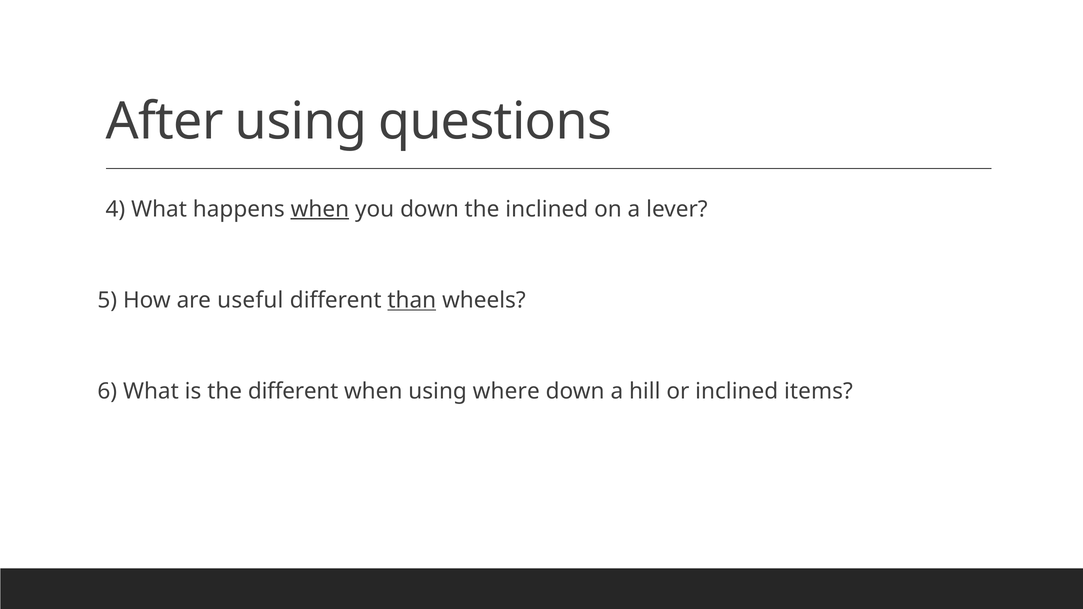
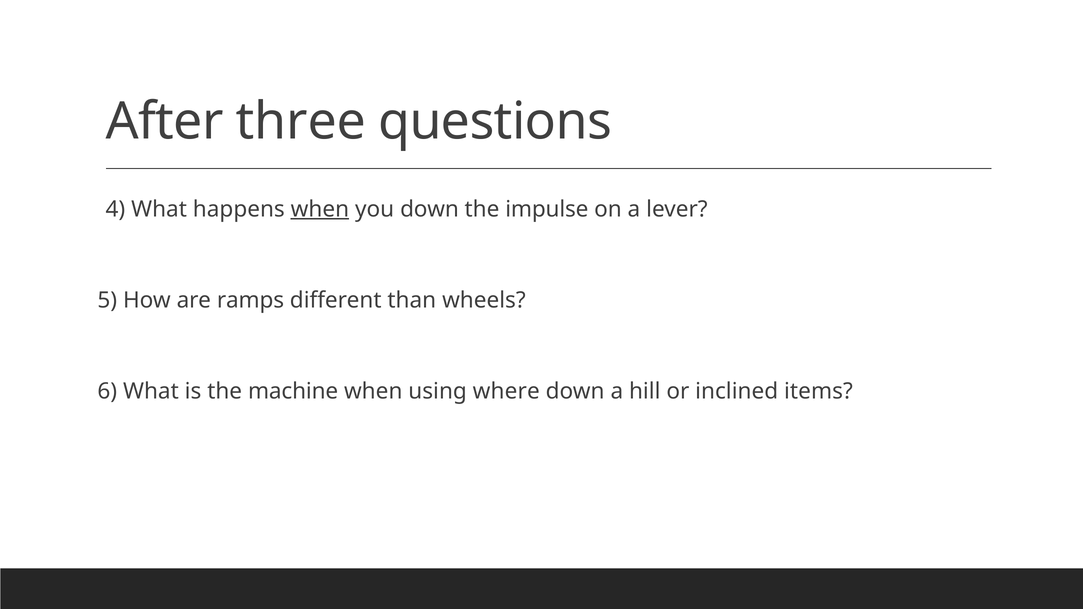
After using: using -> three (301, 122)
the inclined: inclined -> impulse (547, 209)
useful: useful -> ramps (251, 300)
than underline: present -> none (412, 300)
the different: different -> machine (293, 392)
